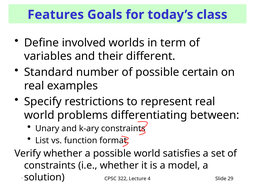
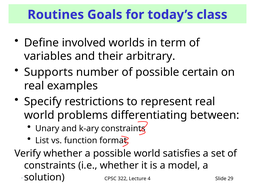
Features: Features -> Routines (56, 15)
different: different -> arbitrary (151, 56)
Standard: Standard -> Supports (49, 72)
